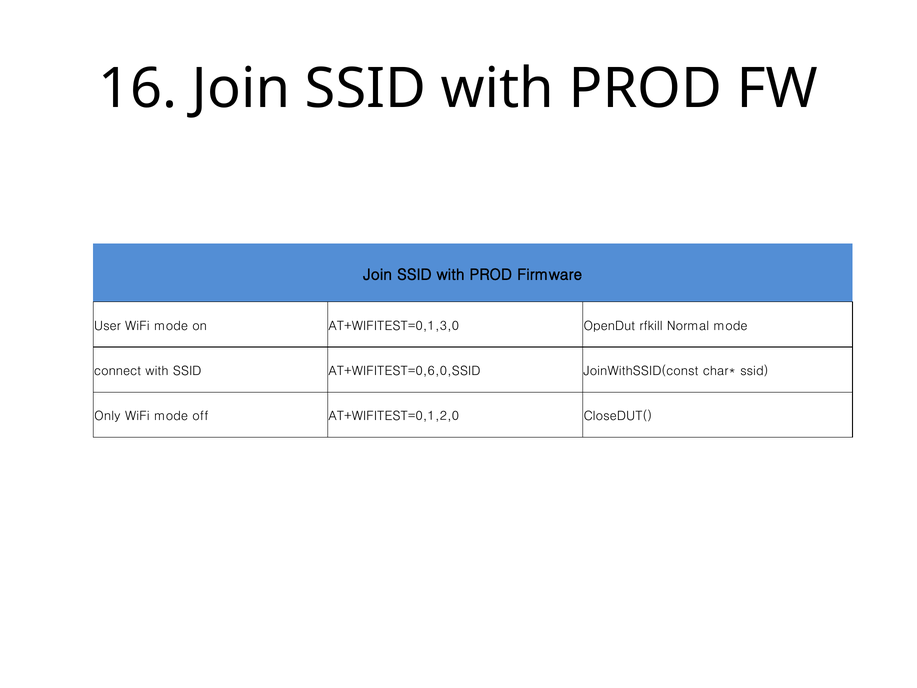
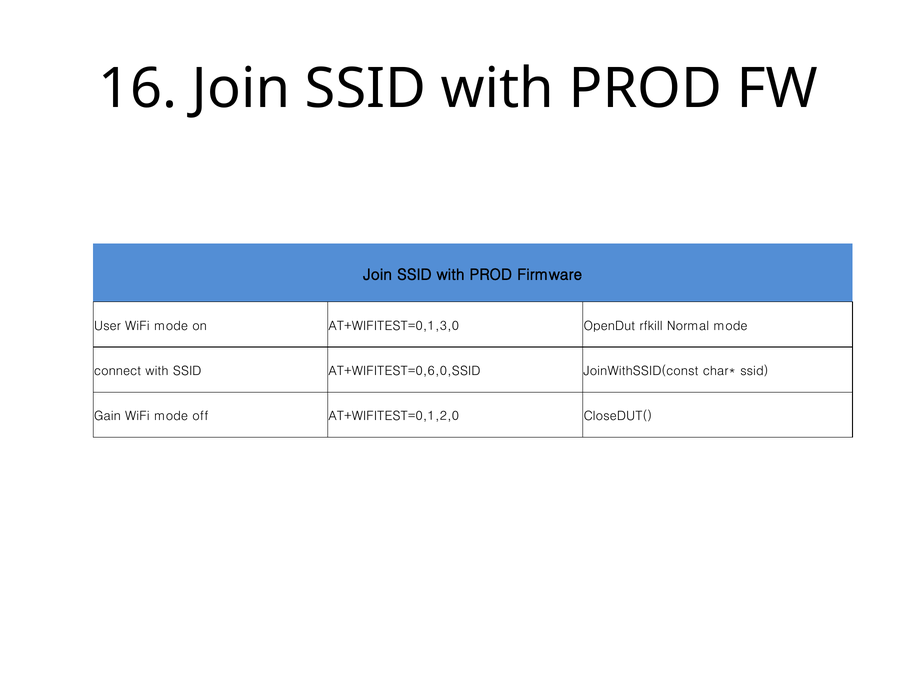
Only: Only -> Gain (107, 416)
